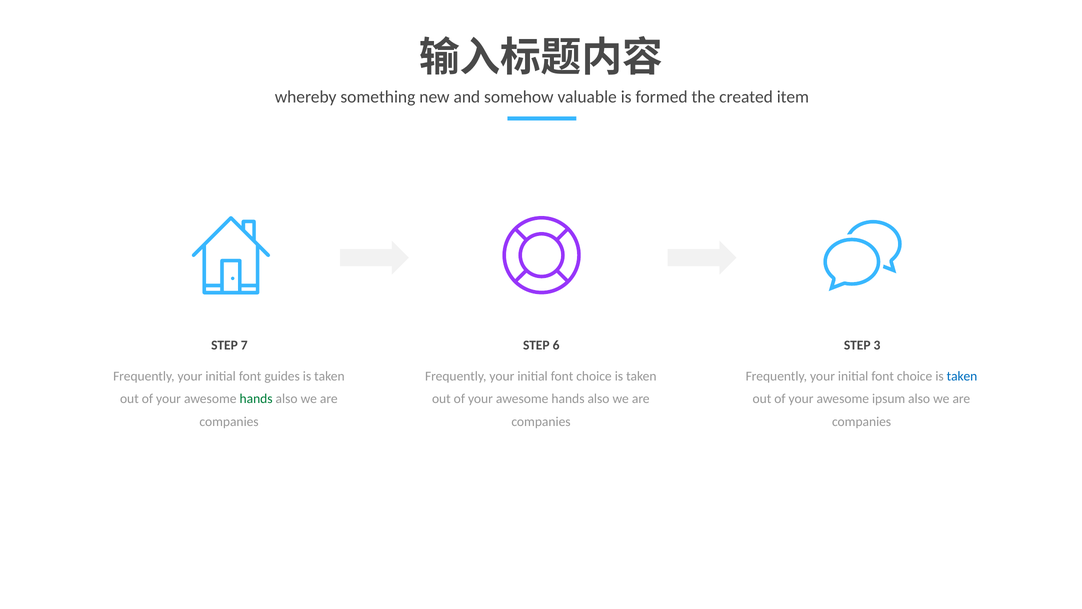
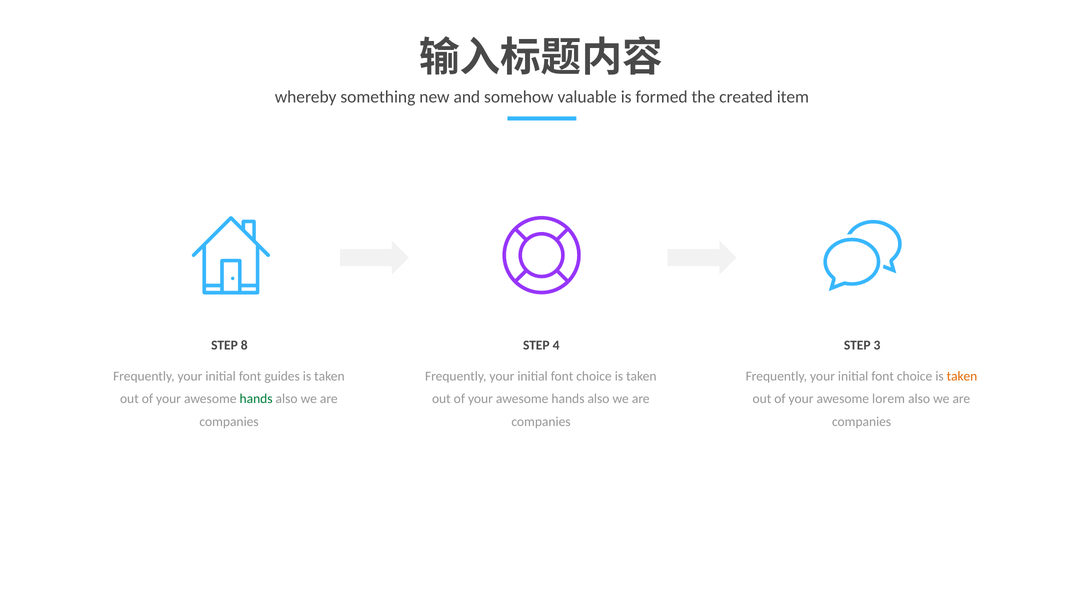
7: 7 -> 8 (244, 345)
6: 6 -> 4 (556, 345)
taken colour: blue -> orange (962, 376)
ipsum: ipsum -> lorem (889, 399)
